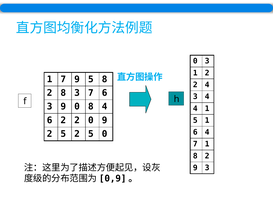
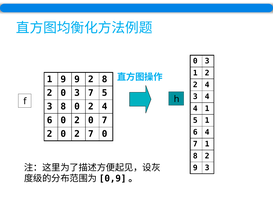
1 7: 7 -> 9 (63, 79)
9 5: 5 -> 2 (91, 79)
8: 8 -> 0 (63, 93)
7 6: 6 -> 5 (105, 93)
3 9: 9 -> 8 (63, 106)
8: 8 -> 2 (91, 106)
6 2: 2 -> 0 (63, 120)
0 9: 9 -> 7 (105, 120)
5: 5 -> 0 (63, 134)
5: 5 -> 7 (91, 134)
